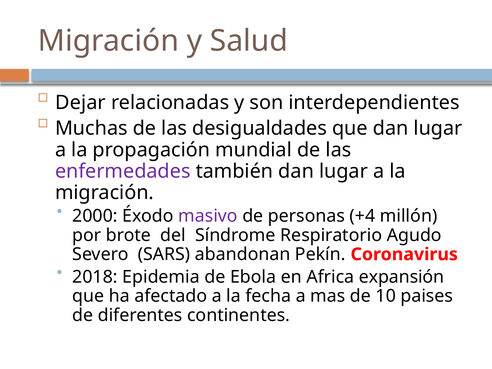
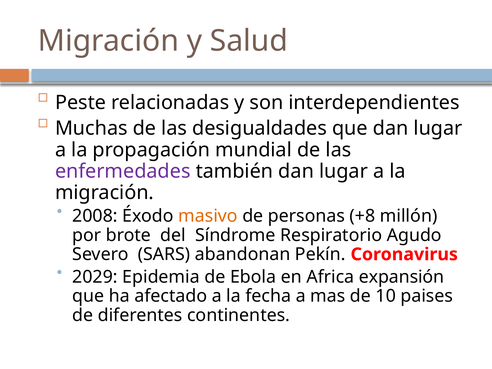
Dejar: Dejar -> Peste (81, 103)
2000: 2000 -> 2008 (95, 216)
masivo colour: purple -> orange (208, 216)
+4: +4 -> +8 (362, 216)
2018: 2018 -> 2029 (95, 277)
